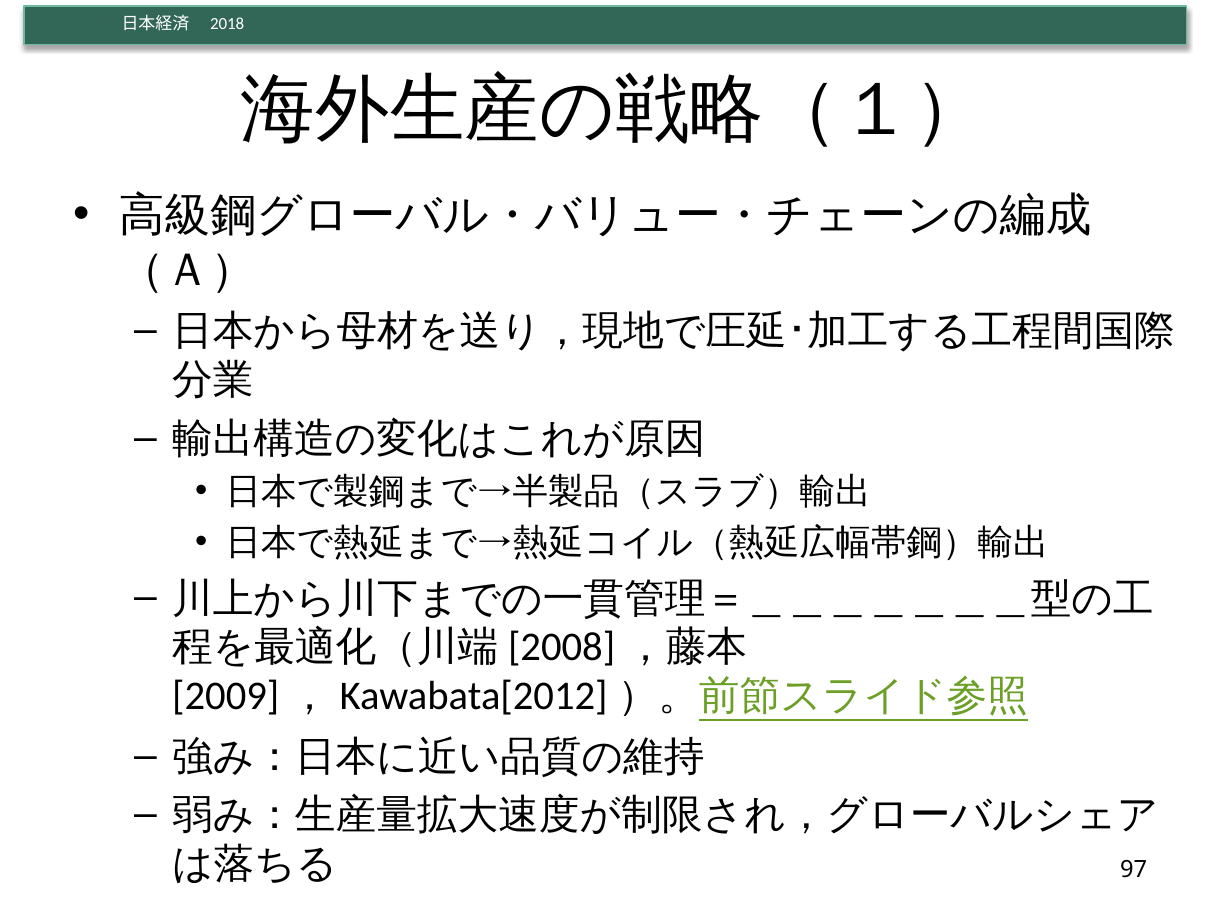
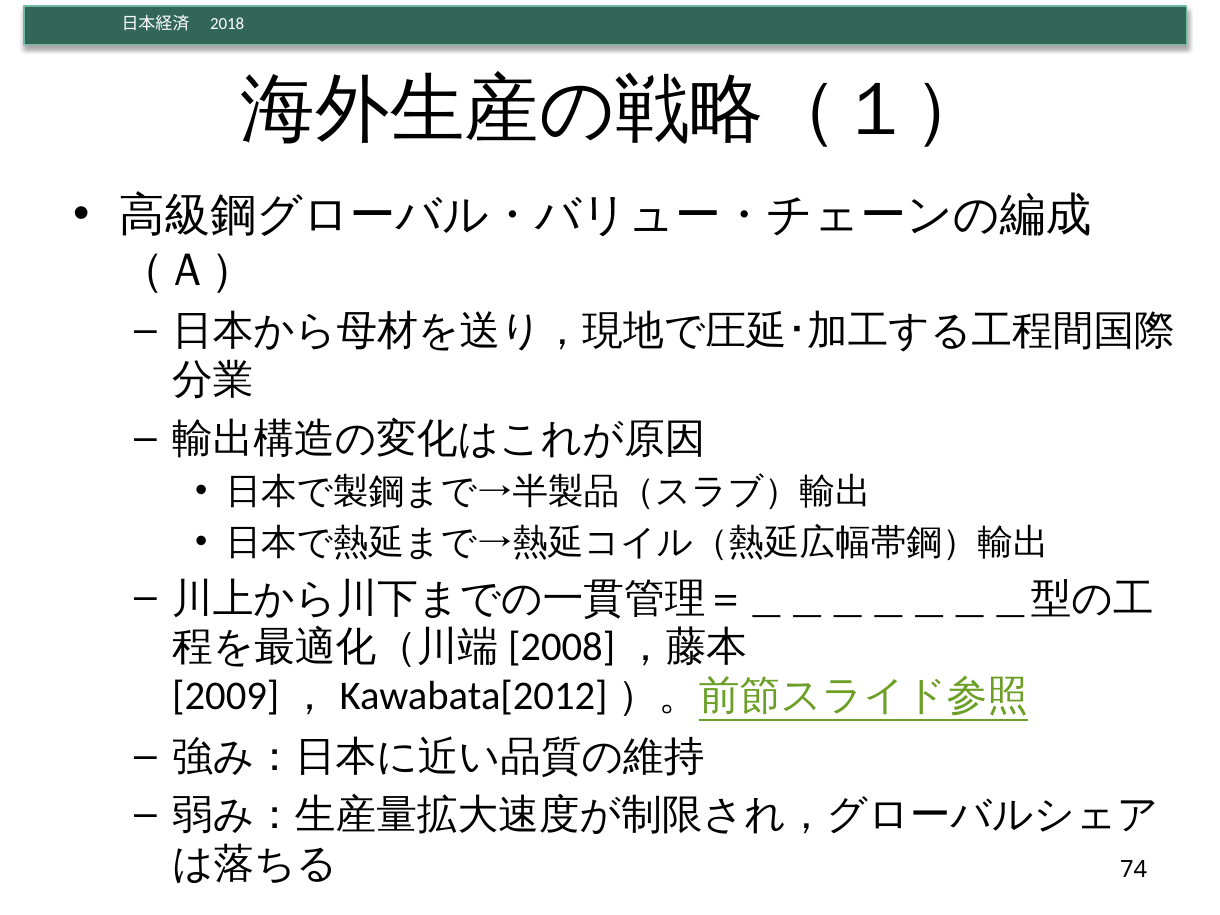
97: 97 -> 74 (1134, 870)
